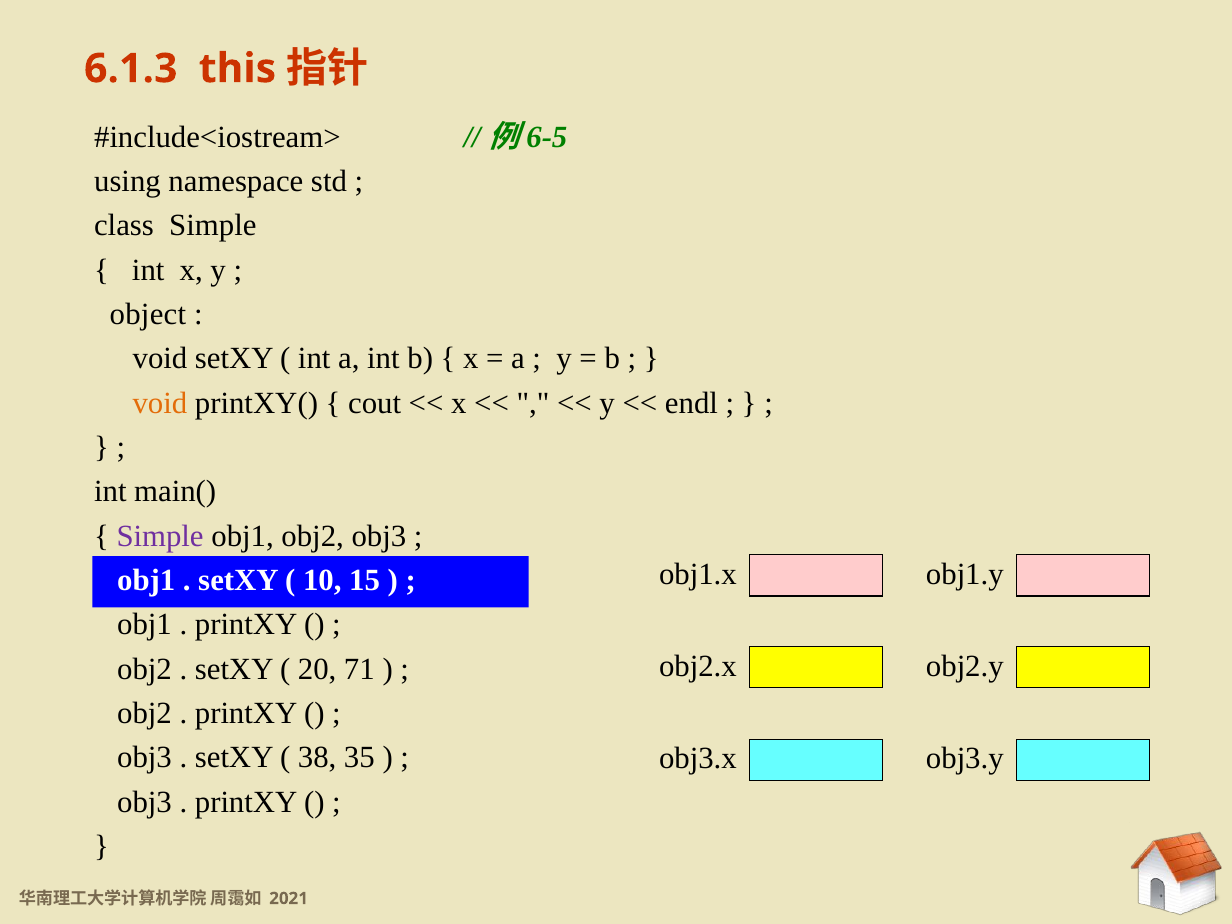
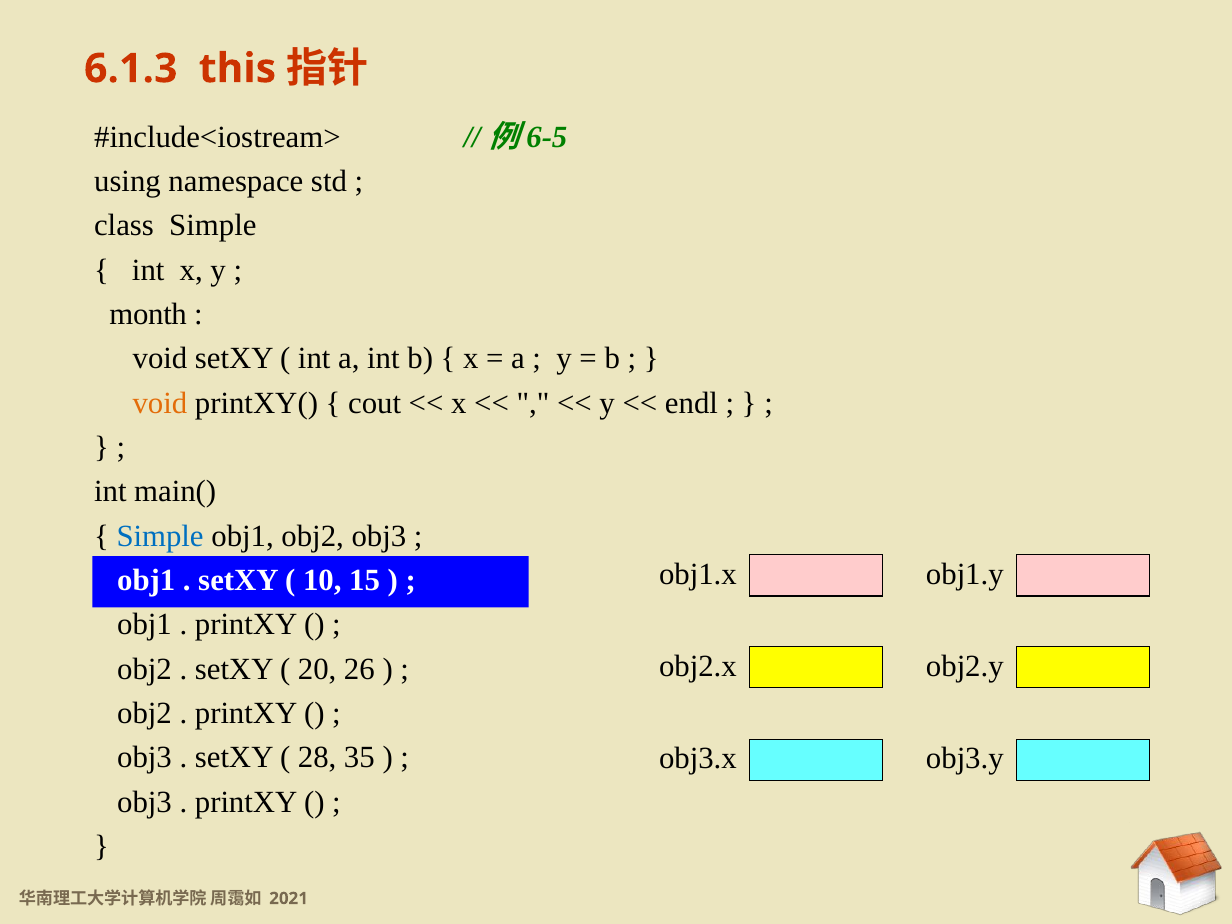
object: object -> month (148, 314)
Simple colour: purple -> blue (160, 536)
71: 71 -> 26 (359, 669)
38: 38 -> 28 (317, 758)
